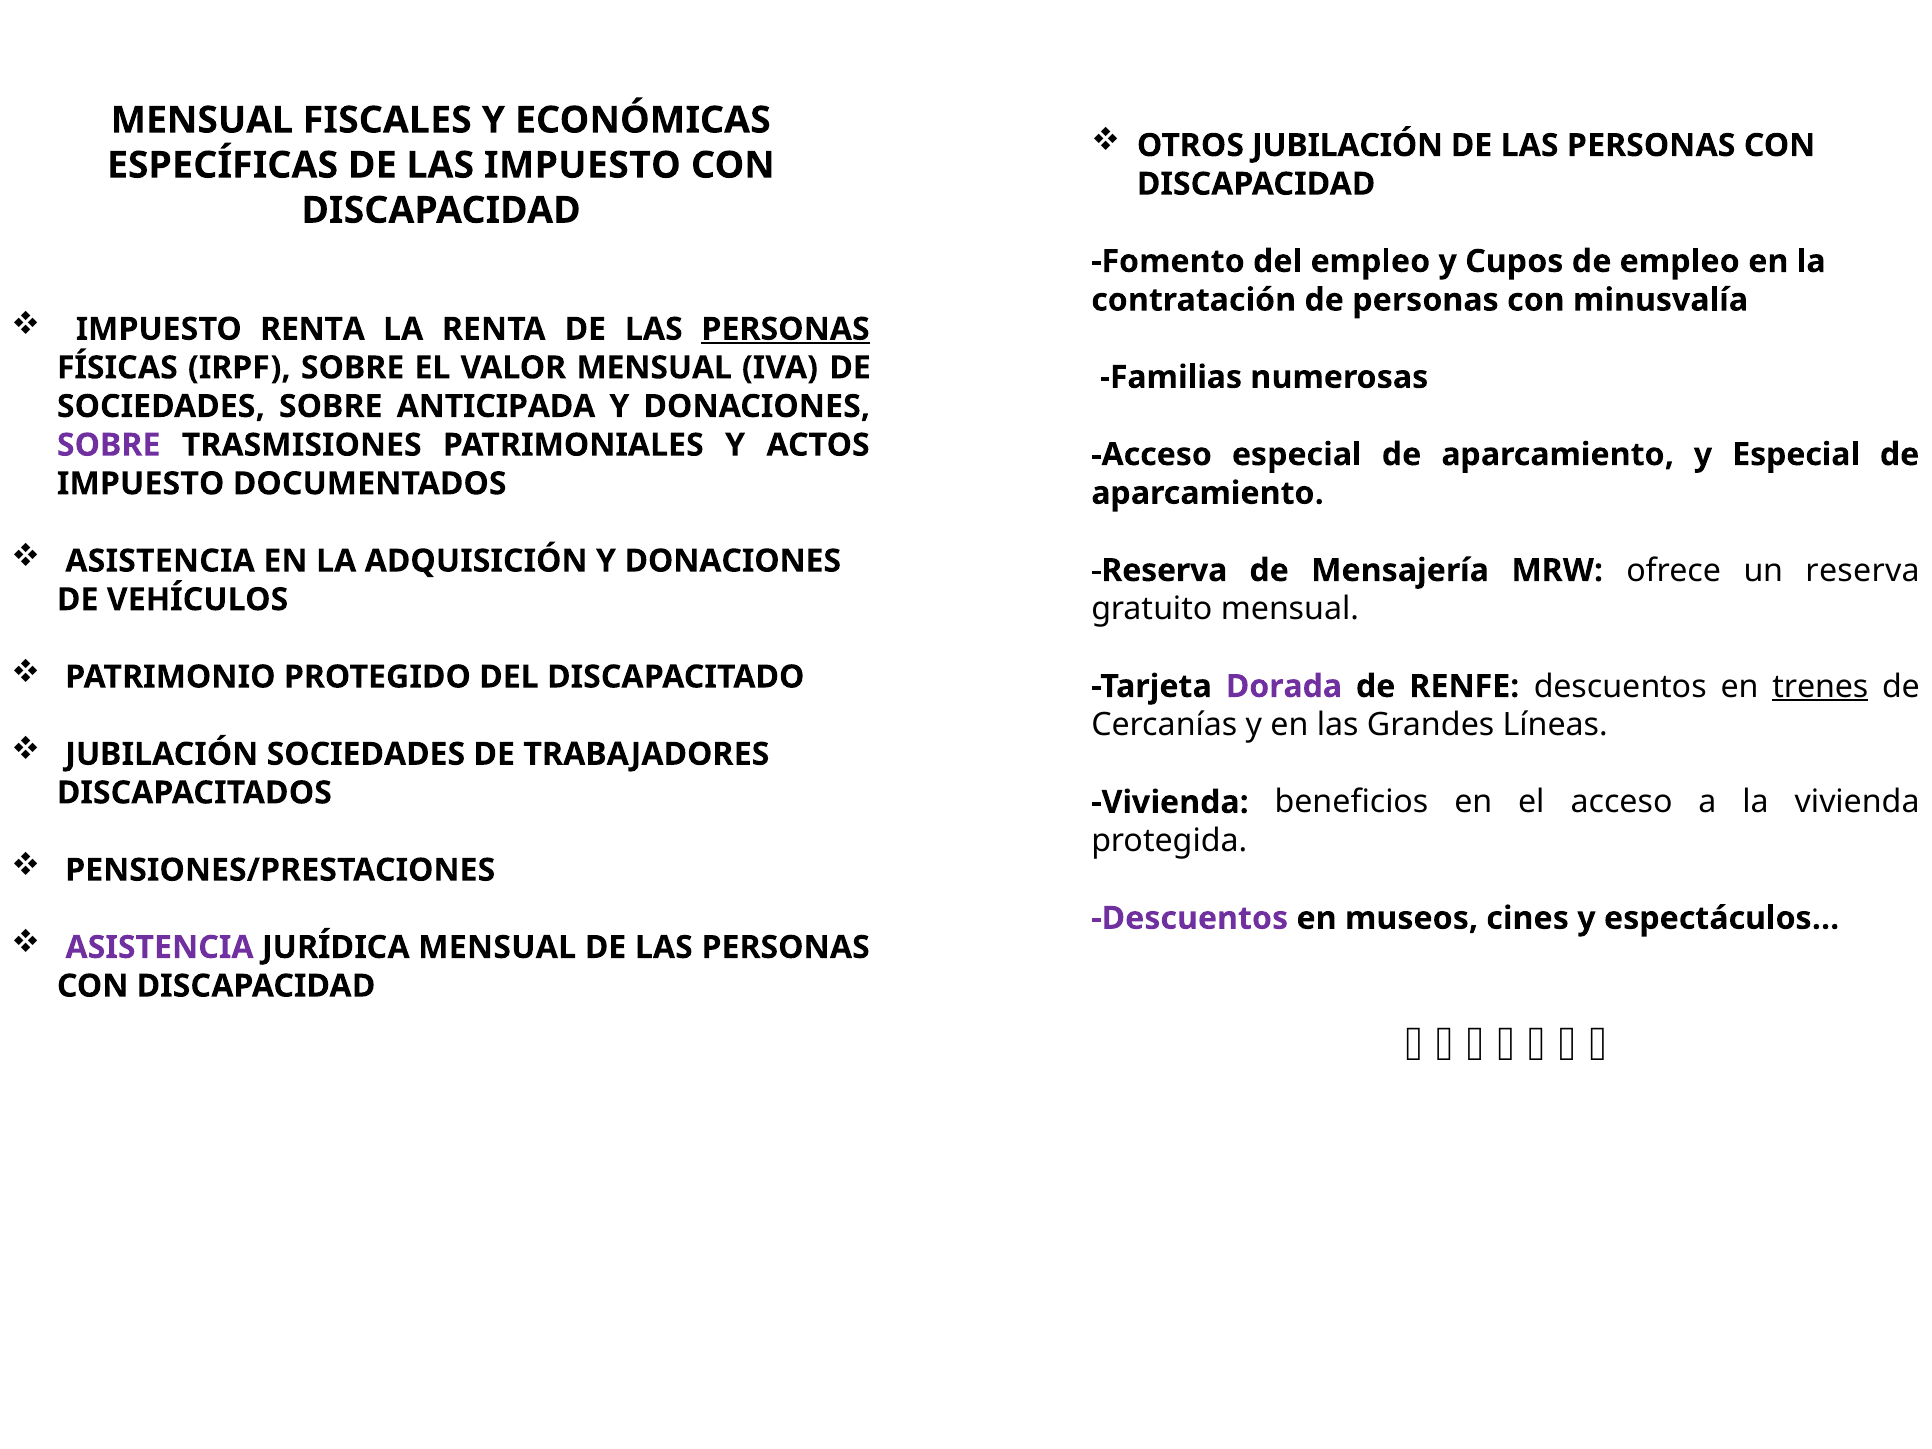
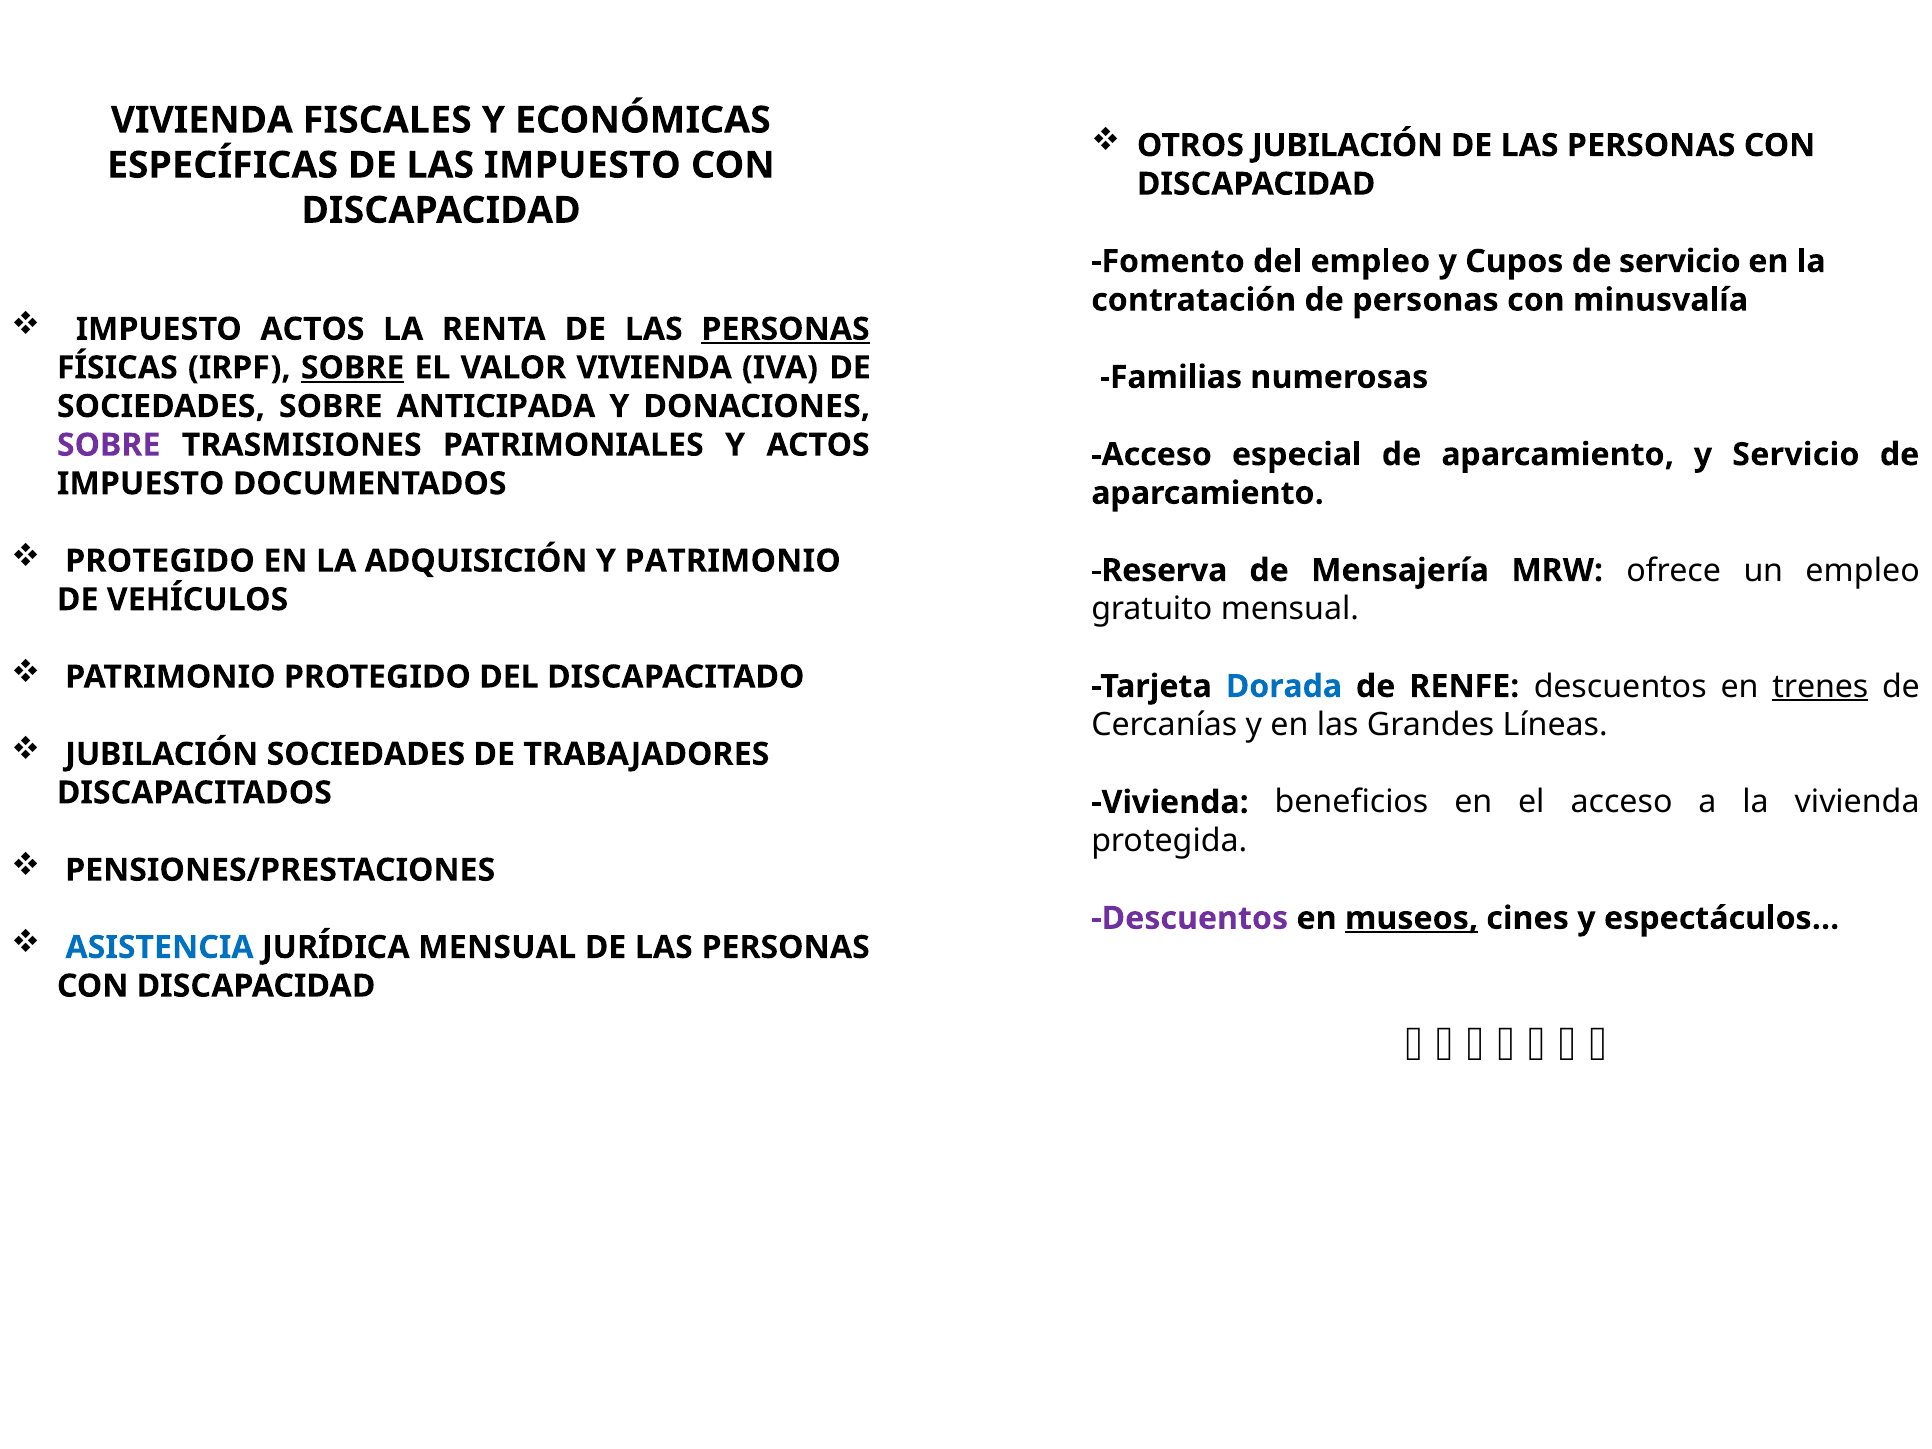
MENSUAL: MENSUAL -> VIVIENDA (202, 120)
de empleo: empleo -> servicio (1680, 261)
IMPUESTO RENTA: RENTA -> ACTOS (312, 329)
SOBRE underline: none -> present (353, 368)
VALOR MENSUAL: MENSUAL -> VIVIENDA (654, 368)
y Especial: Especial -> Servicio (1796, 455)
ASISTENCIA: ASISTENCIA -> PROTEGIDO (160, 561)
ADQUISICIÓN Y DONACIONES: DONACIONES -> PATRIMONIO (733, 561)
un reserva: reserva -> empleo (1863, 571)
Dorada colour: purple -> blue (1284, 686)
museos underline: none -> present (1412, 918)
ASISTENCIA colour: purple -> blue (160, 947)
